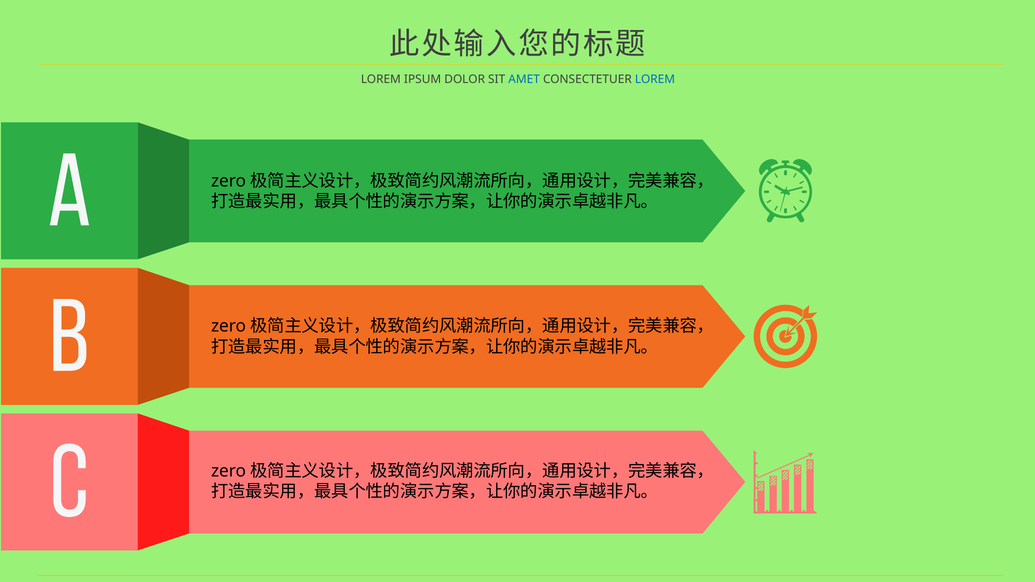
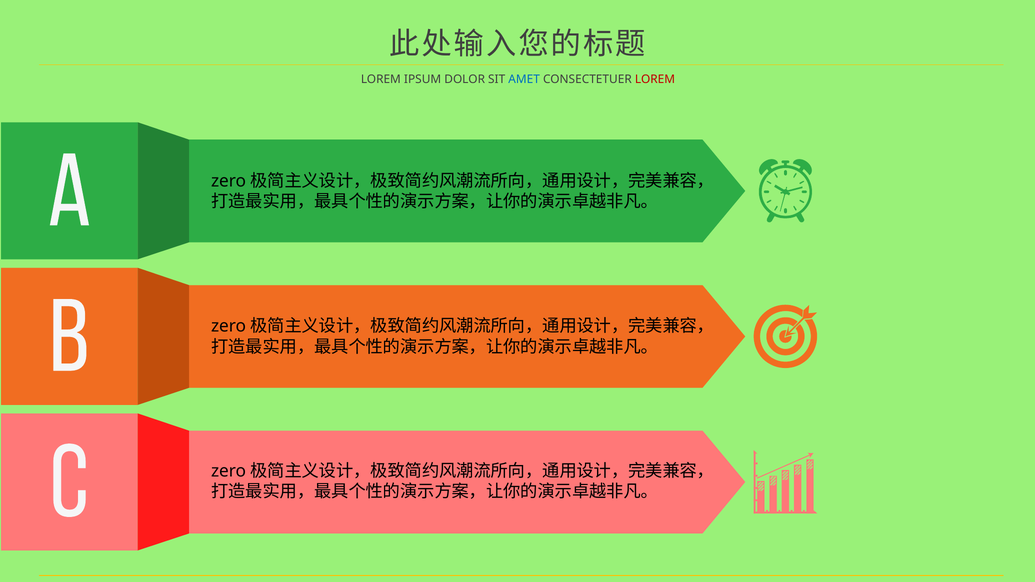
LOREM colour: blue -> red (655, 79)
